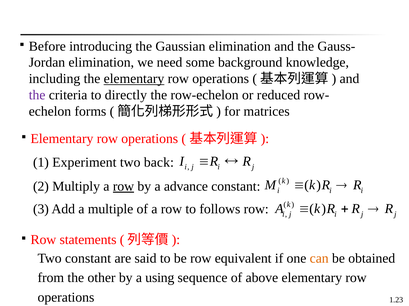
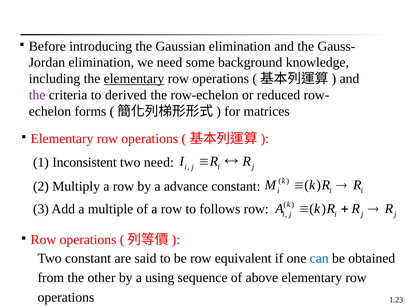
directly: directly -> derived (126, 95)
Experiment: Experiment -> Inconsistent (84, 163)
two back: back -> need (159, 163)
row underline: present -> none (123, 187)
statements: statements -> operations (88, 240)
can colour: orange -> blue (319, 259)
